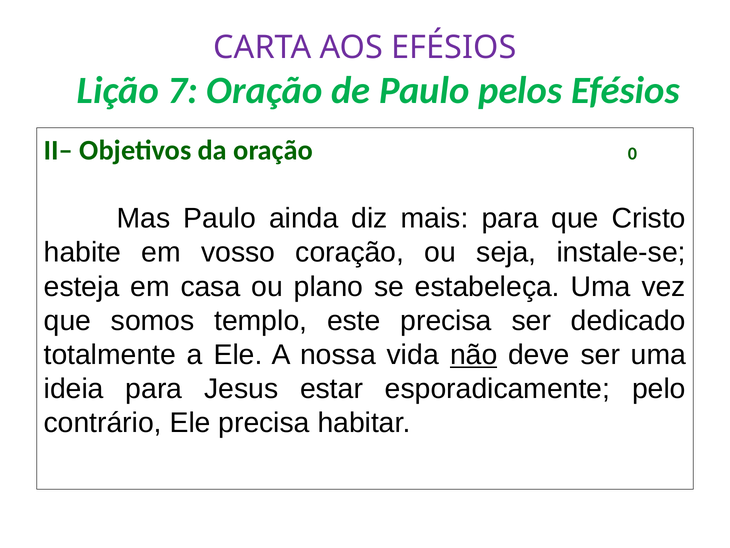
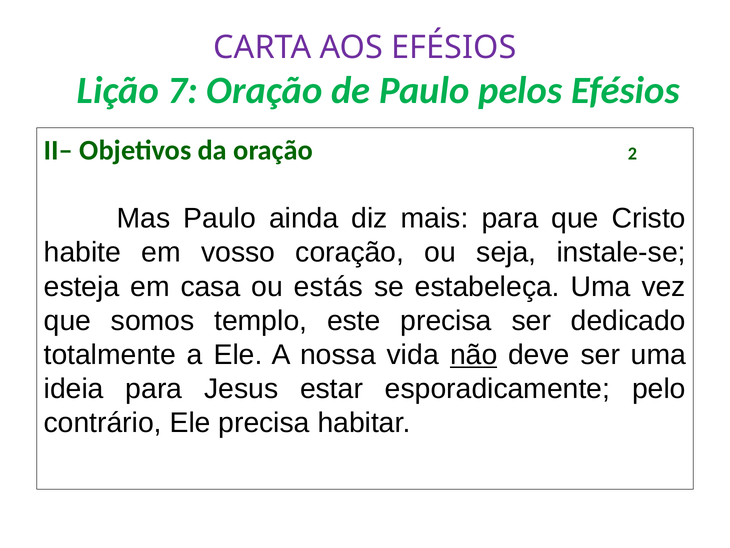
0: 0 -> 2 (632, 154)
plano: plano -> estás (328, 286)
